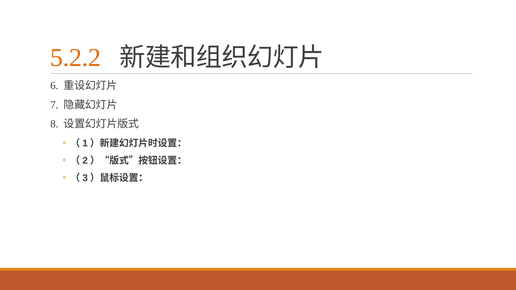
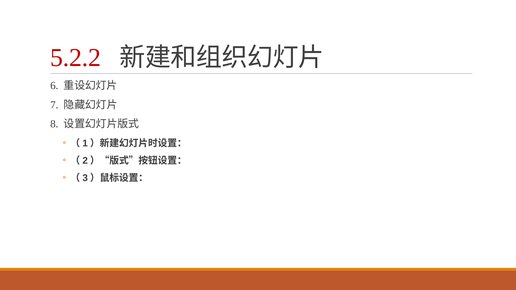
5.2.2 colour: orange -> red (76, 58)
